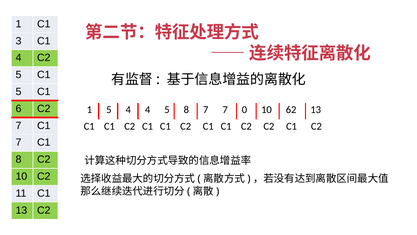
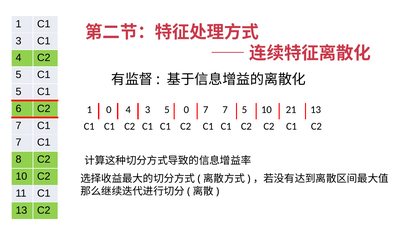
1 5: 5 -> 0 (109, 109)
4 4: 4 -> 3 (148, 109)
5 8: 8 -> 0 (186, 109)
7 0: 0 -> 5 (244, 109)
62: 62 -> 21 (291, 109)
